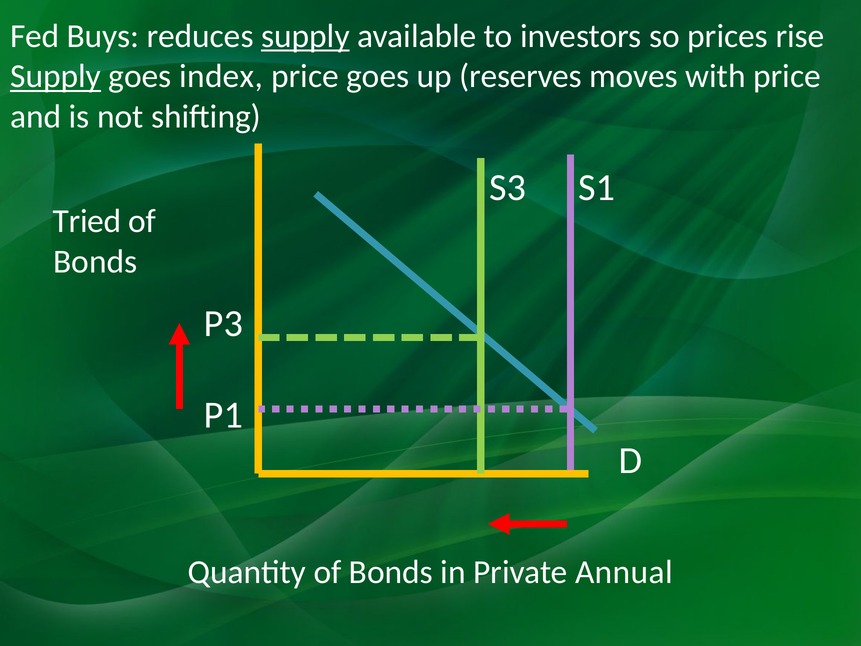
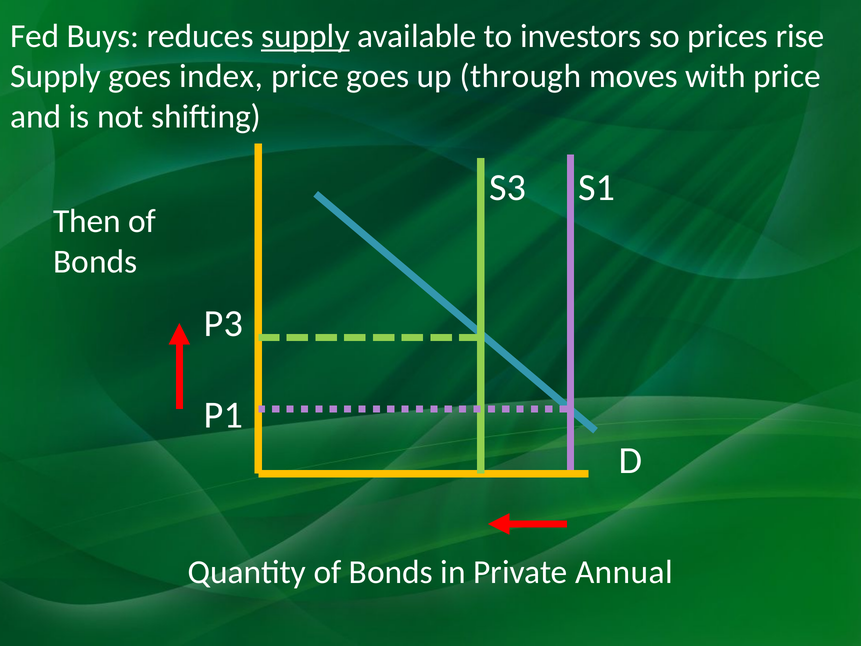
Supply underline: present -> none (56, 76)
reserves: reserves -> through (520, 76)
Tried: Tried -> Then (87, 221)
